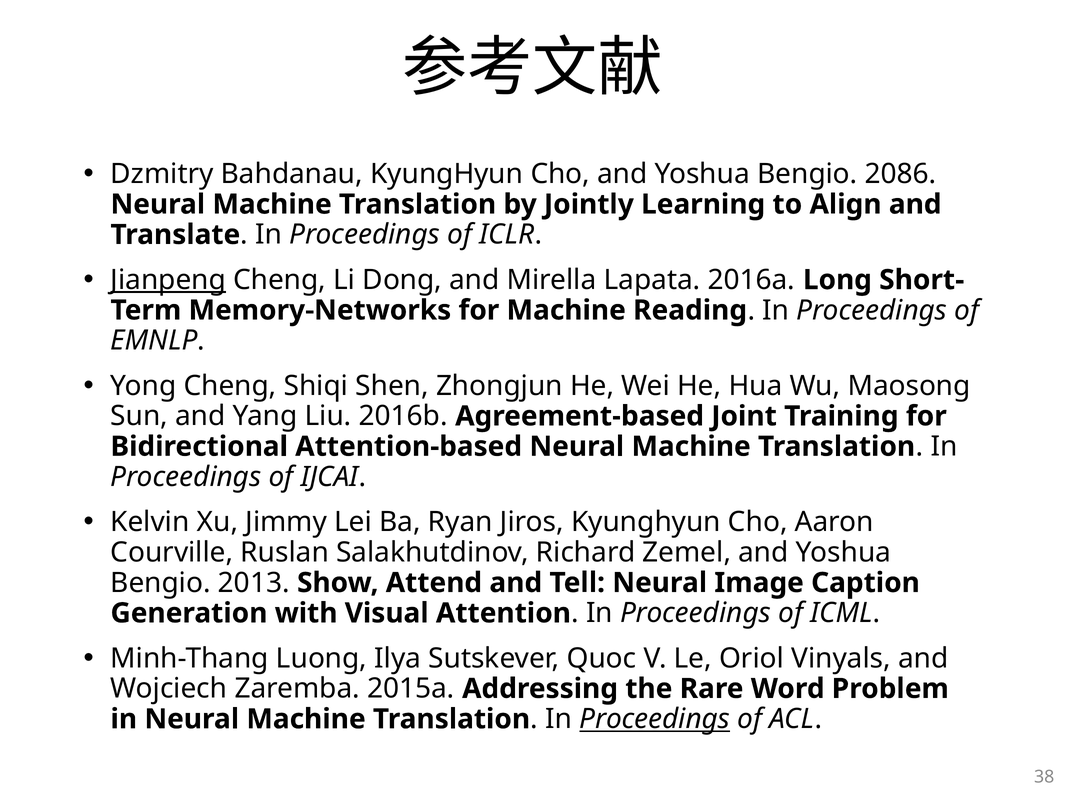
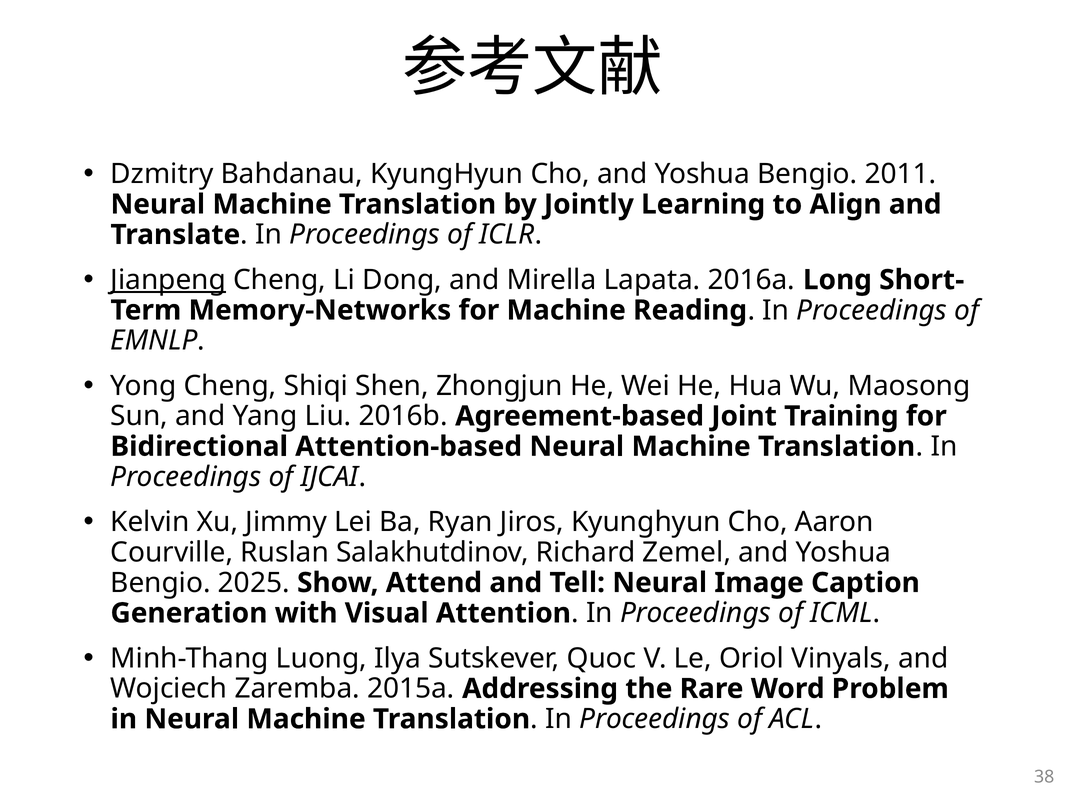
2086: 2086 -> 2011 (901, 174)
2013: 2013 -> 2025 (254, 583)
Proceedings underline: present -> none (655, 719)
